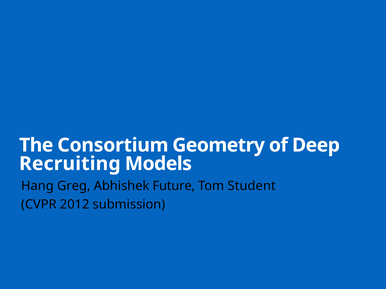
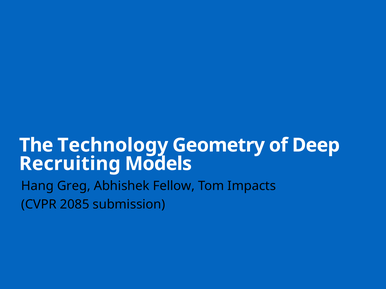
Consortium: Consortium -> Technology (113, 145)
Future: Future -> Fellow (174, 186)
Student: Student -> Impacts (252, 186)
2012: 2012 -> 2085 (75, 205)
